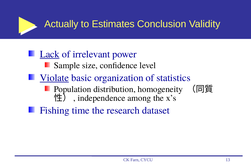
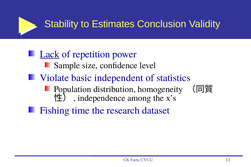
Actually: Actually -> Stability (61, 24)
irrelevant: irrelevant -> repetition (91, 54)
Violate underline: present -> none (54, 78)
organization: organization -> independent (119, 78)
